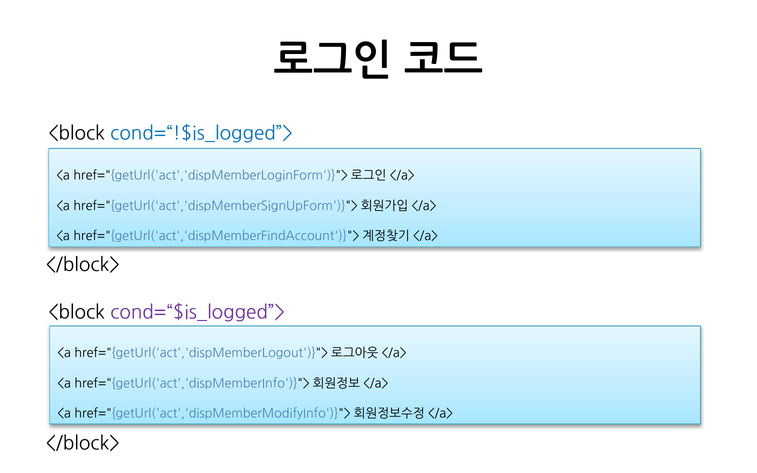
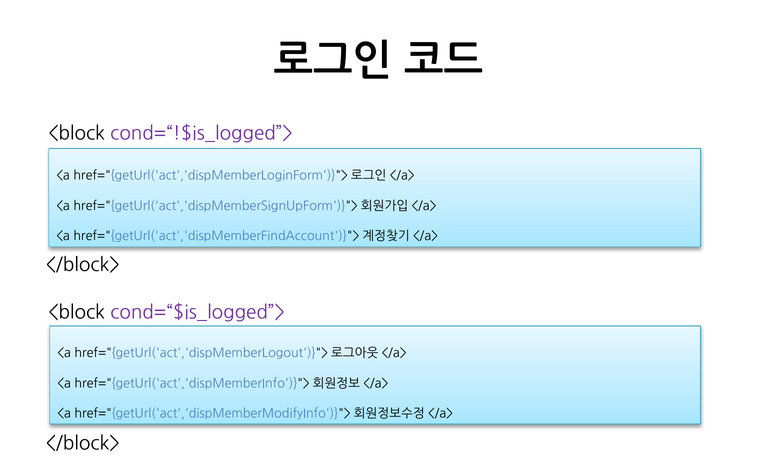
cond=“!$is_logged”> colour: blue -> purple (201, 134)
